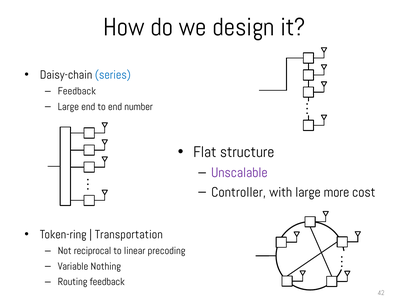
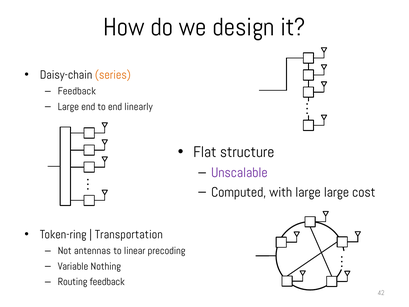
series colour: blue -> orange (113, 75)
number: number -> linearly (139, 107)
Controller: Controller -> Computed (239, 192)
large more: more -> large (336, 192)
reciprocal: reciprocal -> antennas (92, 251)
